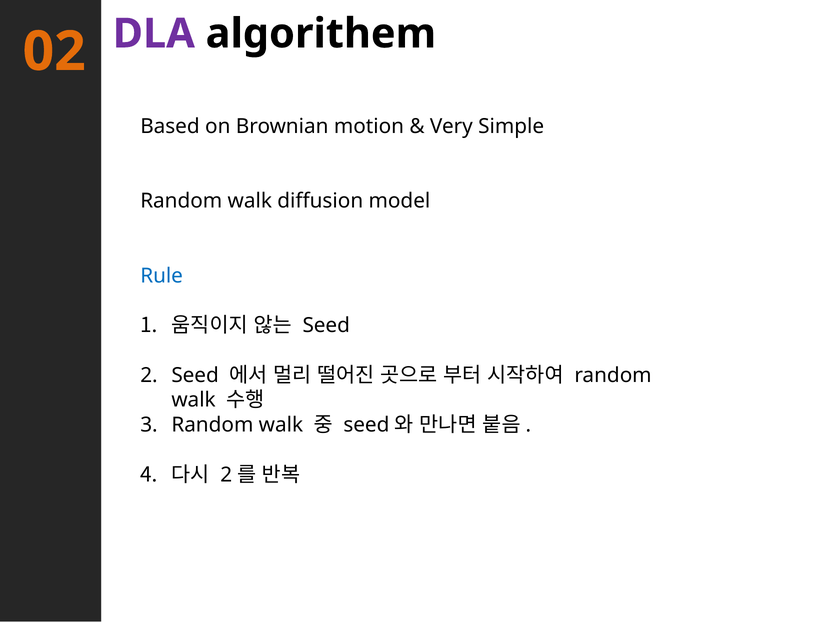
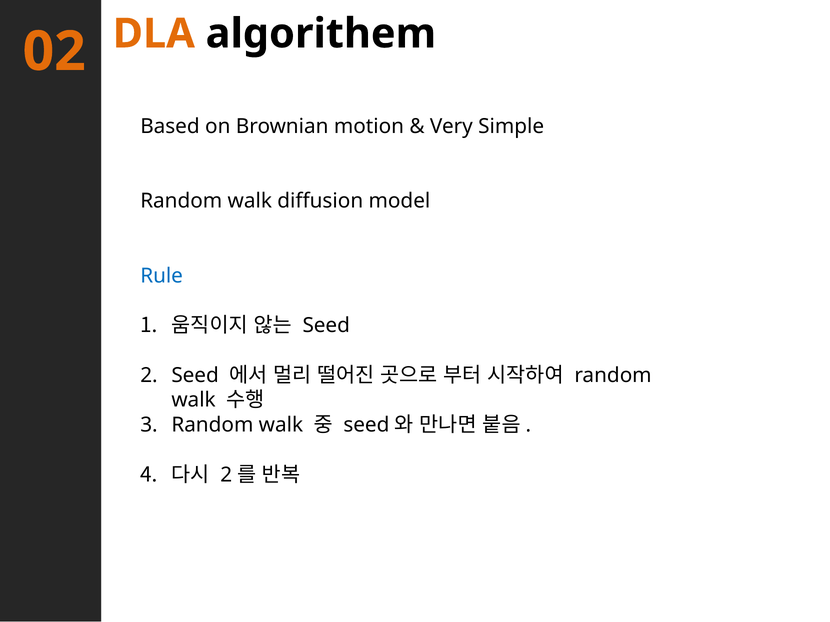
DLA colour: purple -> orange (154, 34)
